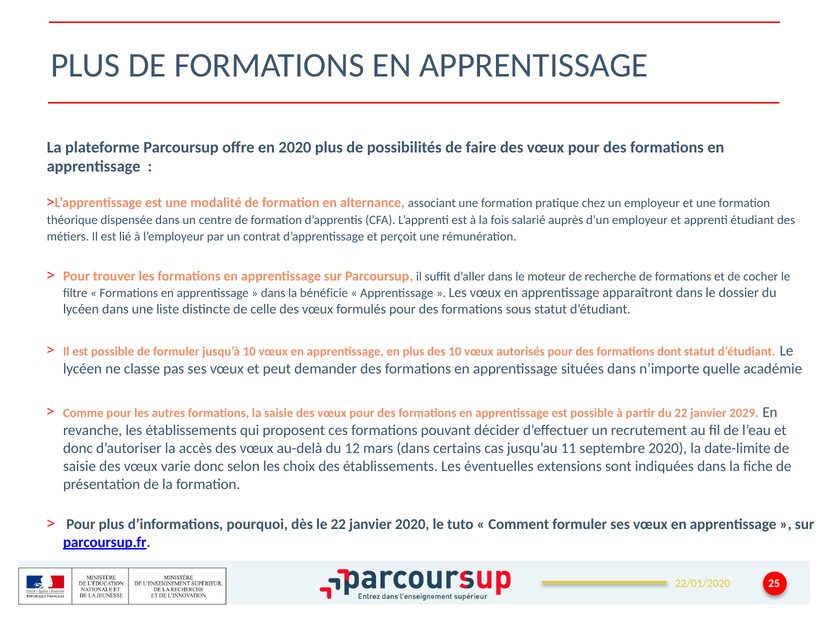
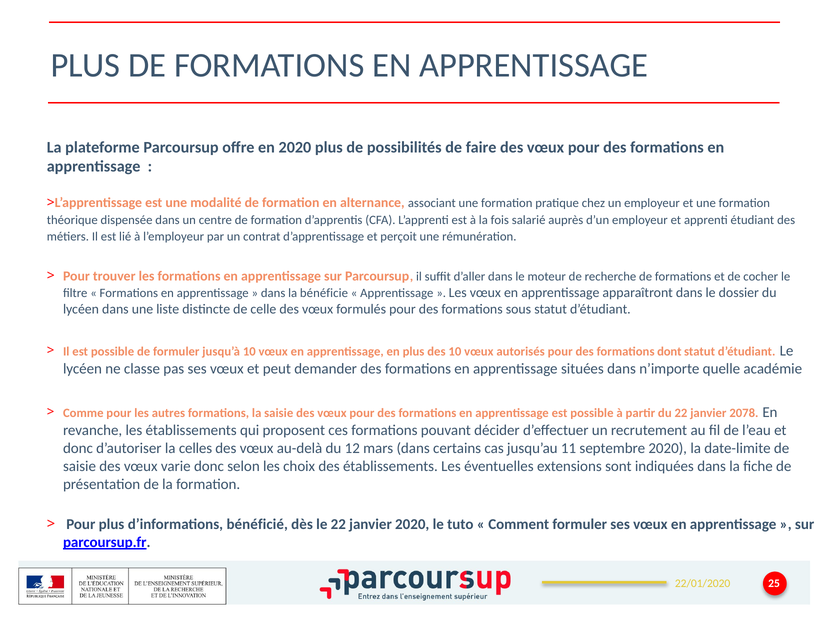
2029: 2029 -> 2078 (744, 413)
accès: accès -> celles (196, 448)
pourquoi: pourquoi -> bénéficié (257, 524)
